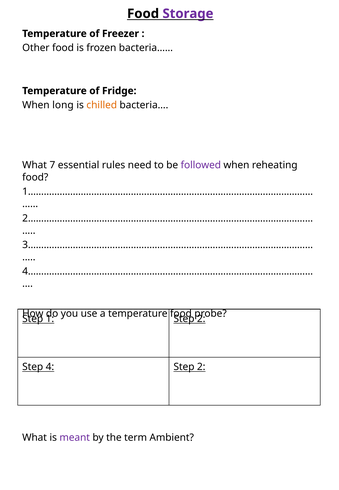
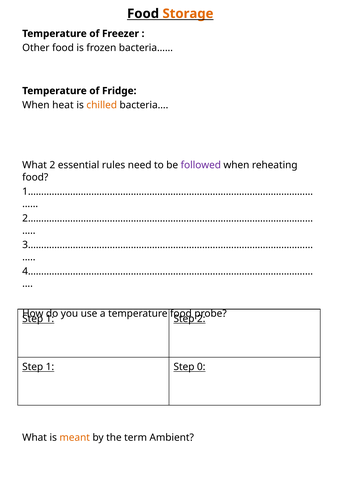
Storage colour: purple -> orange (188, 14)
long: long -> heat (63, 105)
What 7: 7 -> 2 (52, 165)
4: 4 -> 1 (50, 367)
2: 2 -> 0 (201, 367)
meant colour: purple -> orange (75, 437)
